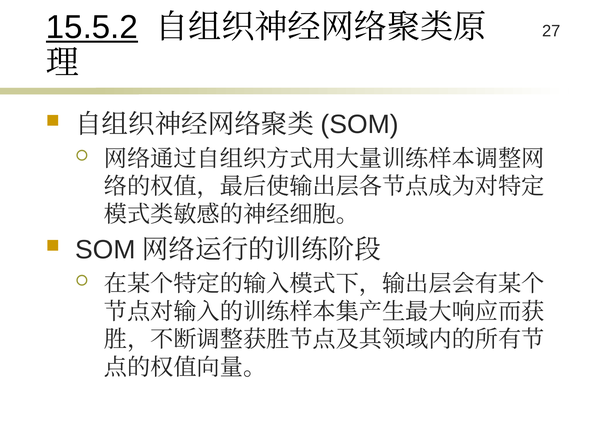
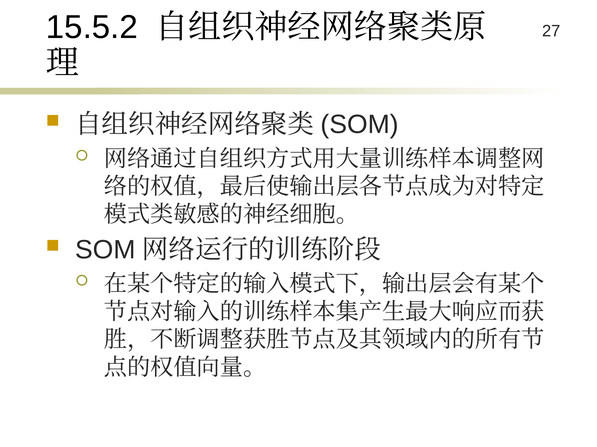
15.5.2 underline: present -> none (92, 27)
